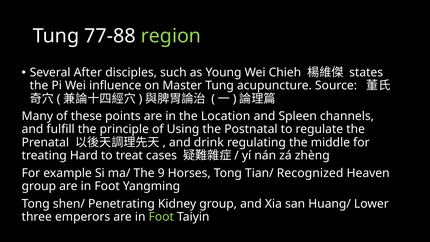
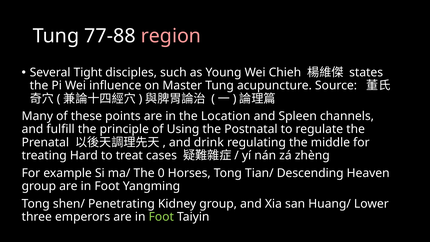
region colour: light green -> pink (171, 36)
After: After -> Tight (88, 72)
9: 9 -> 0 (161, 173)
Recognized: Recognized -> Descending (310, 173)
